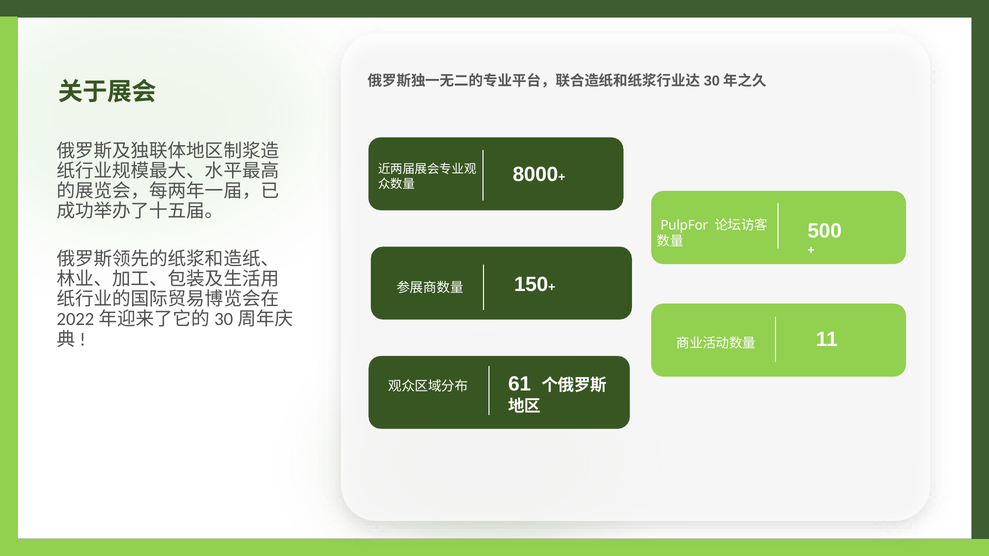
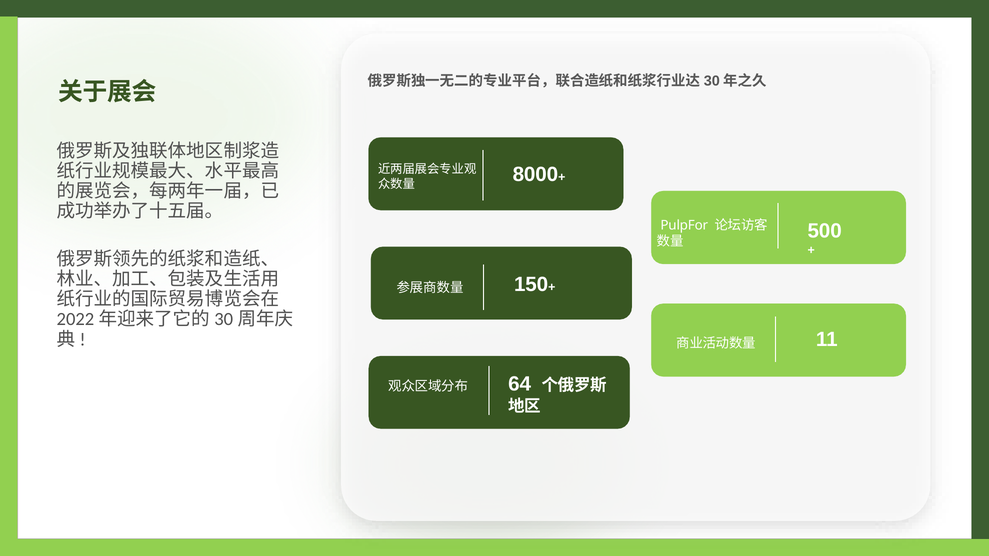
61: 61 -> 64 (520, 384)
